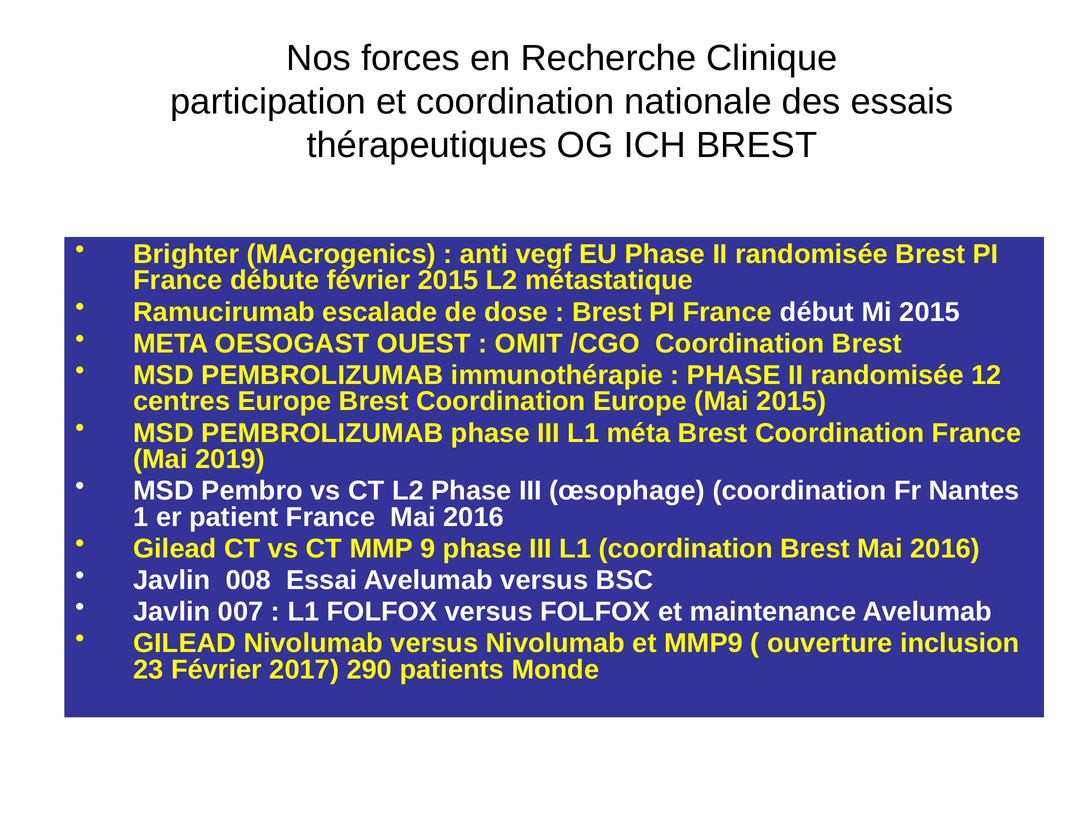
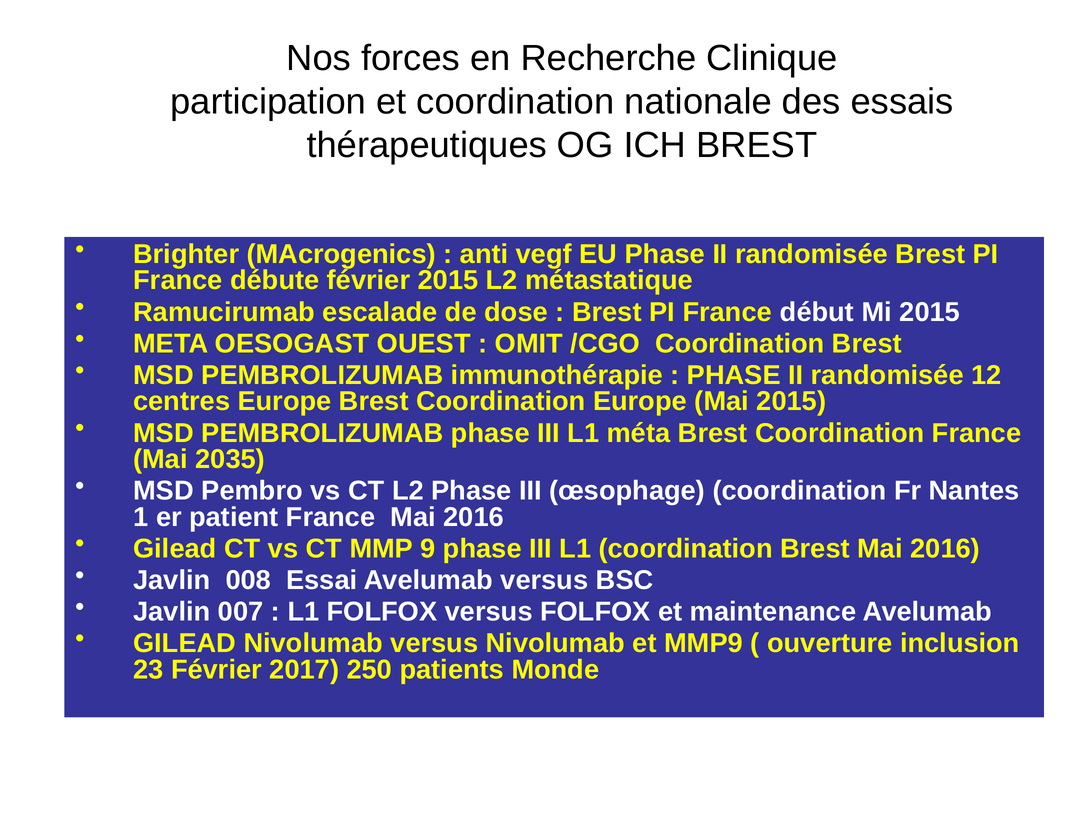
2019: 2019 -> 2035 (230, 460)
290: 290 -> 250 (369, 670)
